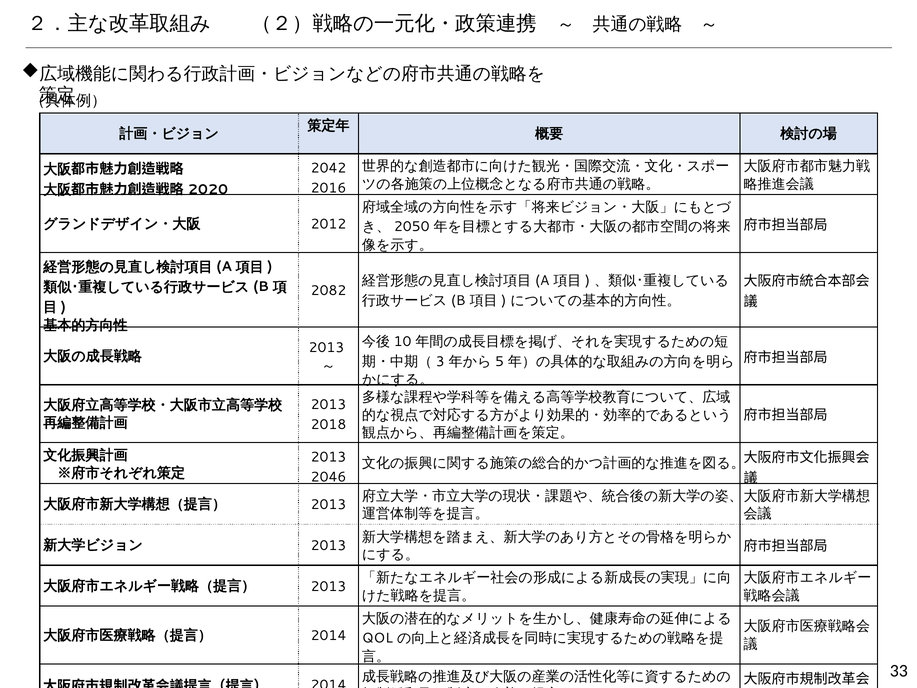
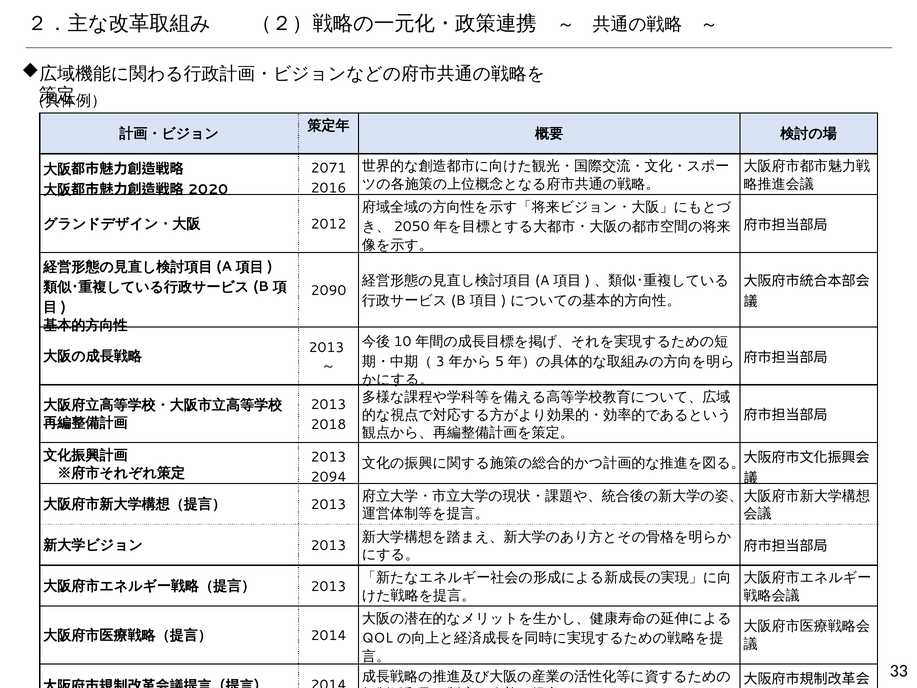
2042: 2042 -> 2071 (329, 168)
2082: 2082 -> 2090 (329, 290)
2046: 2046 -> 2094 (329, 477)
